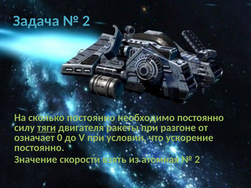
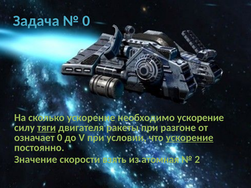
2: 2 -> 0 (86, 21)
сколько постоянно: постоянно -> ускорение (91, 118)
необходимо постоянно: постоянно -> ускорение (200, 118)
ускорение underline: none -> present (190, 138)
